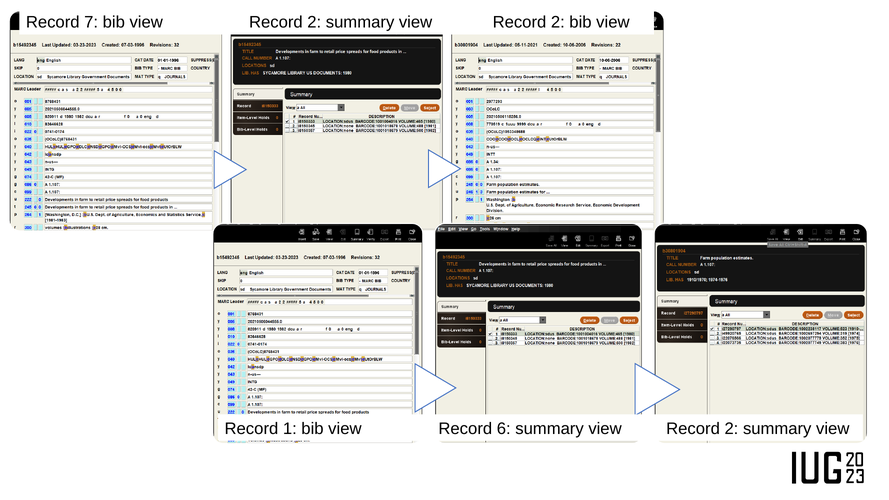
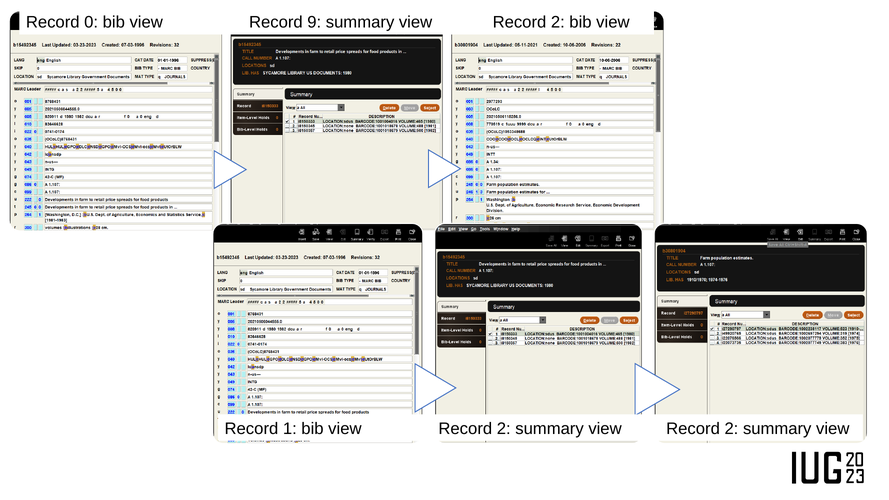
7: 7 -> 0 (91, 22)
bib view Record 2: 2 -> 9 (314, 22)
bib view Record 6: 6 -> 2 (504, 429)
